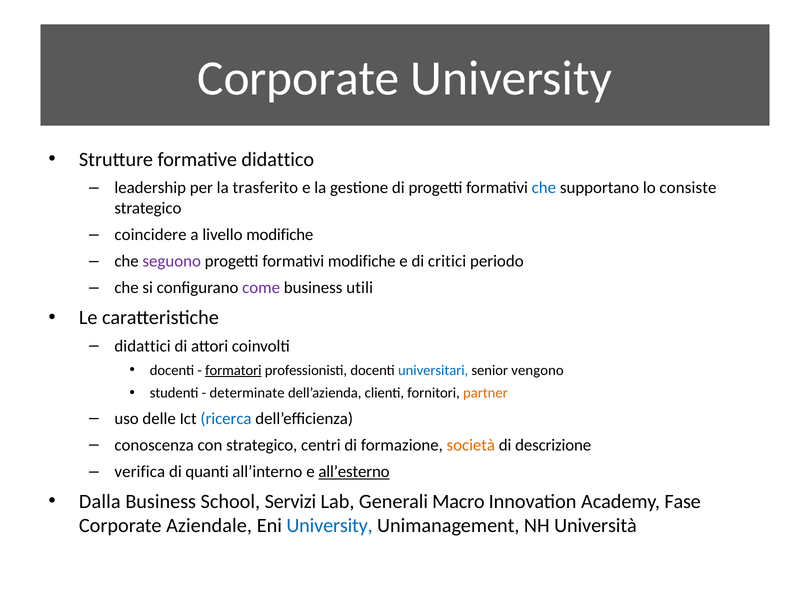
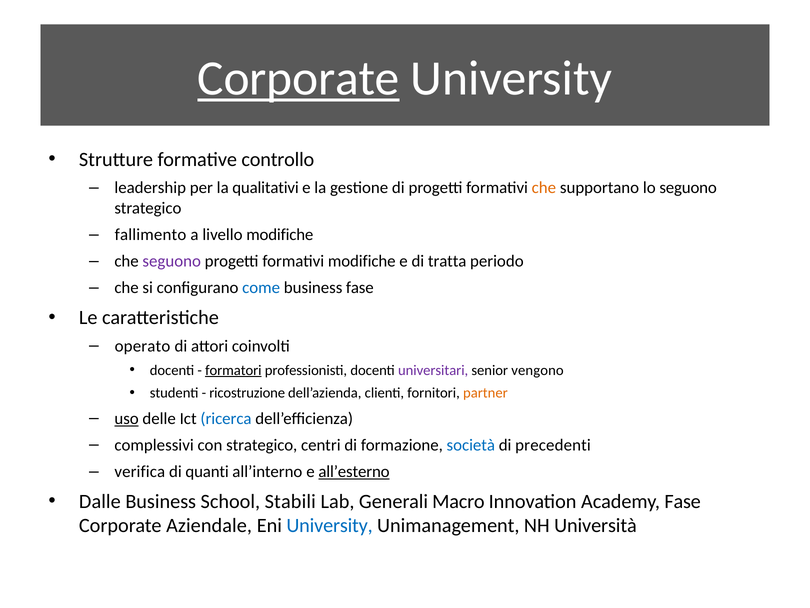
Corporate underline: none -> present (298, 78)
didattico: didattico -> controllo (278, 159)
trasferito: trasferito -> qualitativi (266, 188)
che colour: blue -> orange (544, 188)
lo consiste: consiste -> seguono (688, 188)
coincidere: coincidere -> fallimento (150, 235)
critici: critici -> tratta (447, 261)
come colour: purple -> blue (261, 288)
business utili: utili -> fase (360, 288)
didattici: didattici -> operato (142, 346)
universitari colour: blue -> purple (433, 370)
determinate: determinate -> ricostruzione (247, 393)
uso underline: none -> present (127, 418)
conoscenza: conoscenza -> complessivi (154, 445)
società colour: orange -> blue (471, 445)
descrizione: descrizione -> precedenti (553, 445)
Dalla: Dalla -> Dalle (100, 501)
Servizi: Servizi -> Stabili (290, 501)
